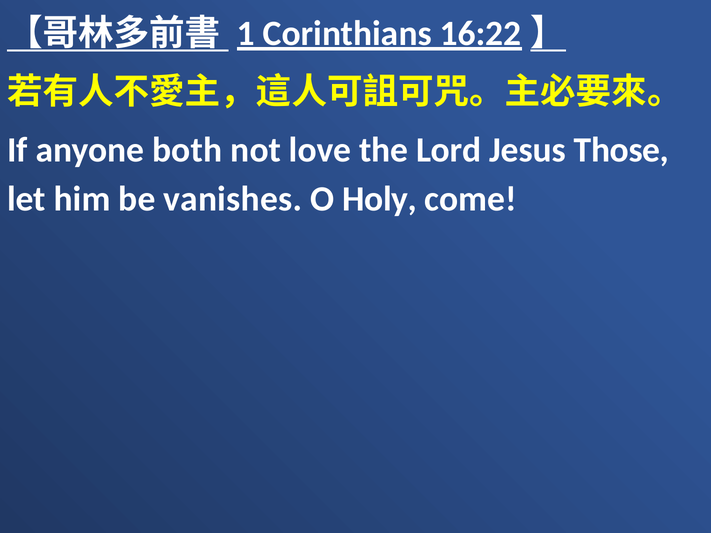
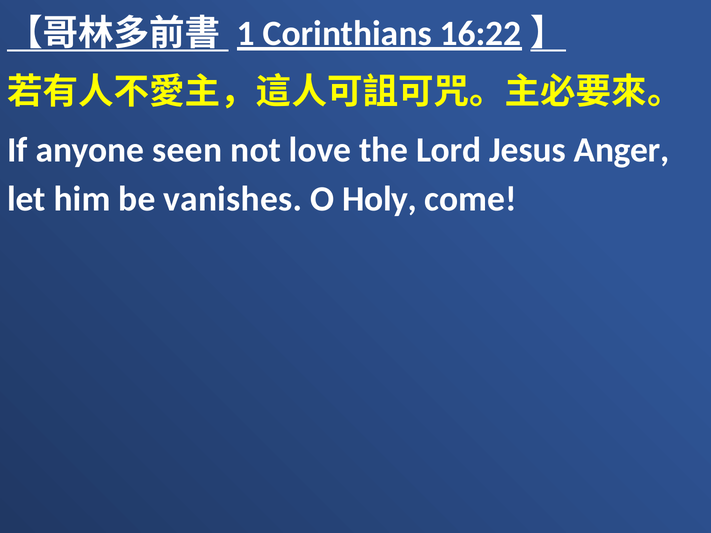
both: both -> seen (187, 150)
Those: Those -> Anger (622, 150)
